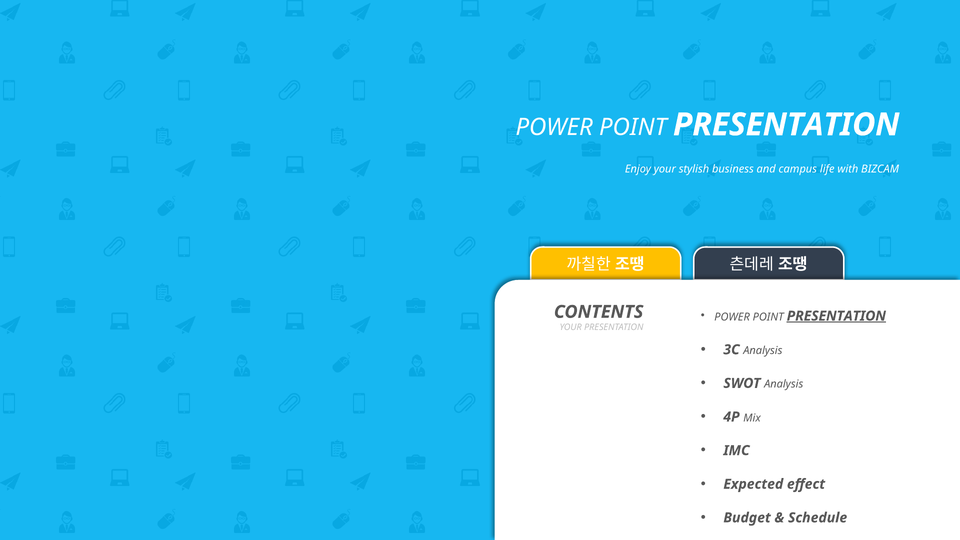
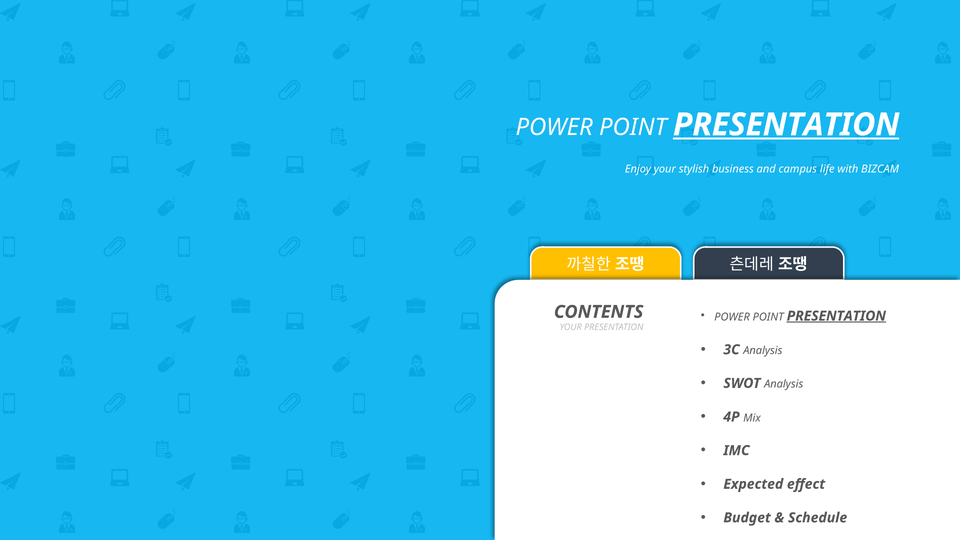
PRESENTATION underline: none -> present (786, 125)
